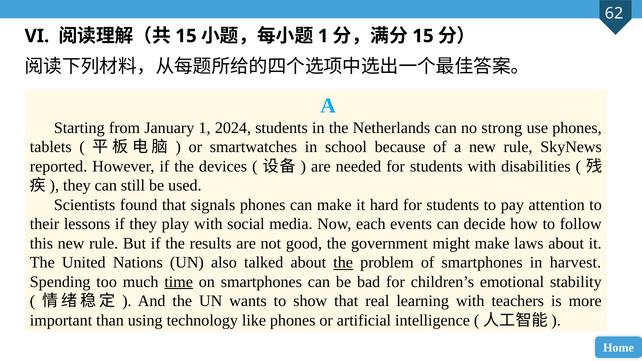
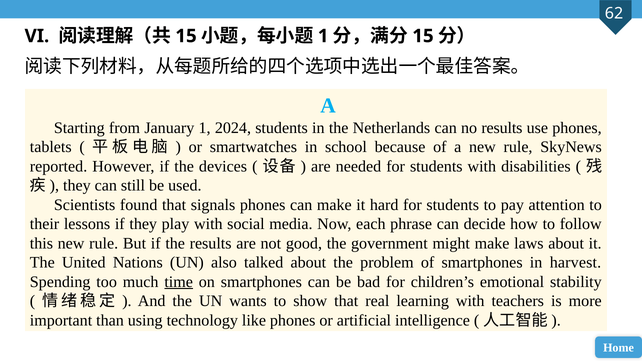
no strong: strong -> results (502, 128)
events: events -> phrase (411, 224)
the underline: present -> none (343, 263)
